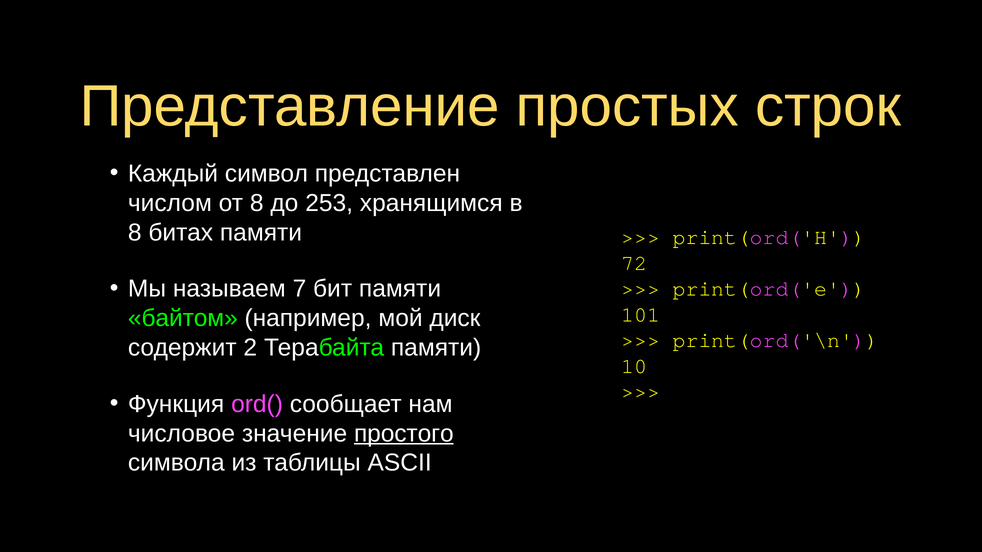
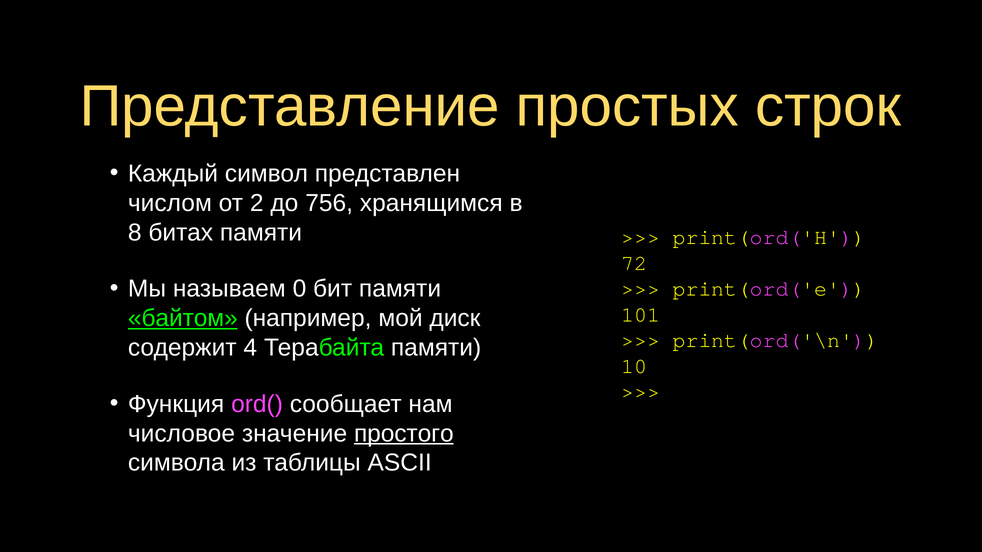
от 8: 8 -> 2 (257, 203)
253: 253 -> 756 (329, 203)
7: 7 -> 0 (299, 289)
байтом underline: none -> present (183, 318)
2: 2 -> 4 (250, 348)
